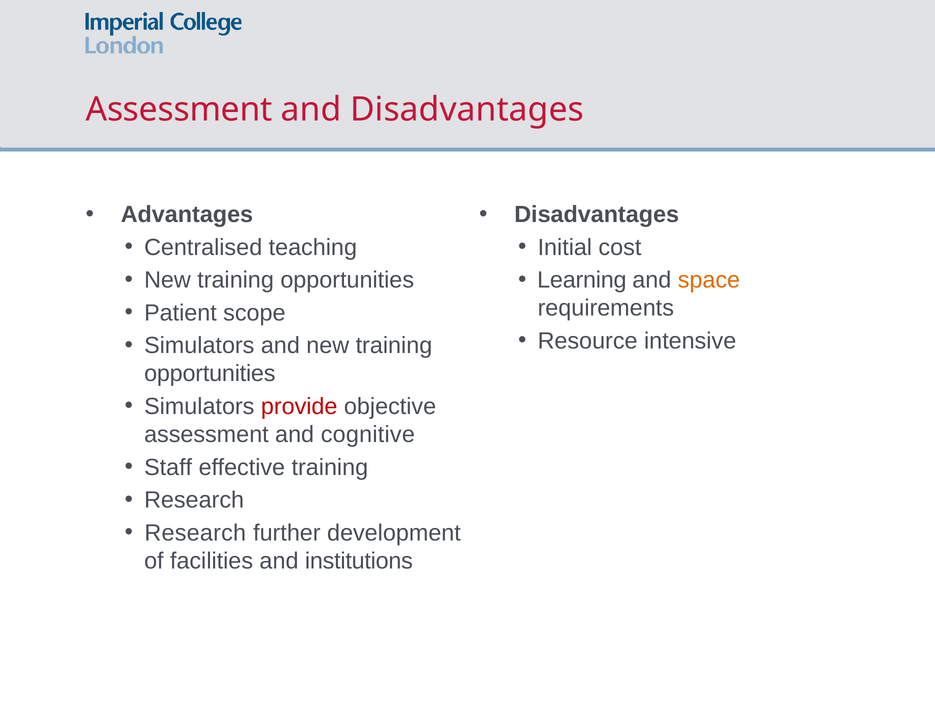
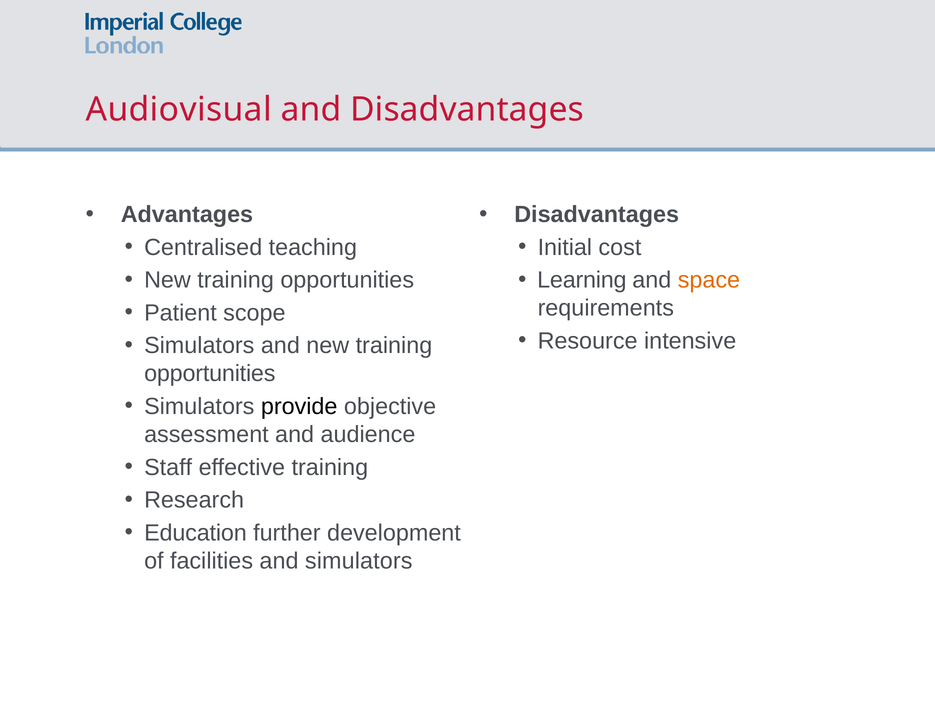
Assessment: Assessment -> Audiovisual (179, 110)
provide colour: red -> black (299, 406)
cognitive: cognitive -> audience (368, 434)
Research: Research -> Education (195, 532)
and institutions: institutions -> simulators (359, 560)
